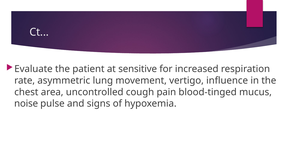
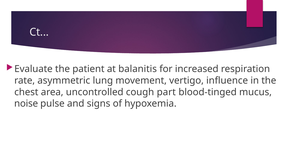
sensitive: sensitive -> balanitis (138, 69)
pain: pain -> part (166, 92)
